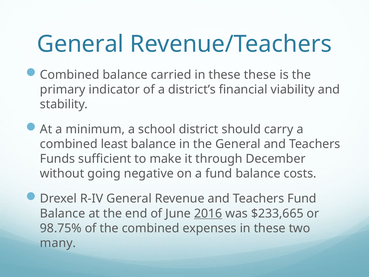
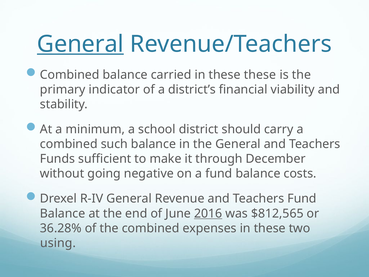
General underline: none -> present (80, 44)
least: least -> such (114, 144)
$233,665: $233,665 -> $812,565 (277, 213)
98.75%: 98.75% -> 36.28% (61, 228)
many: many -> using (58, 243)
